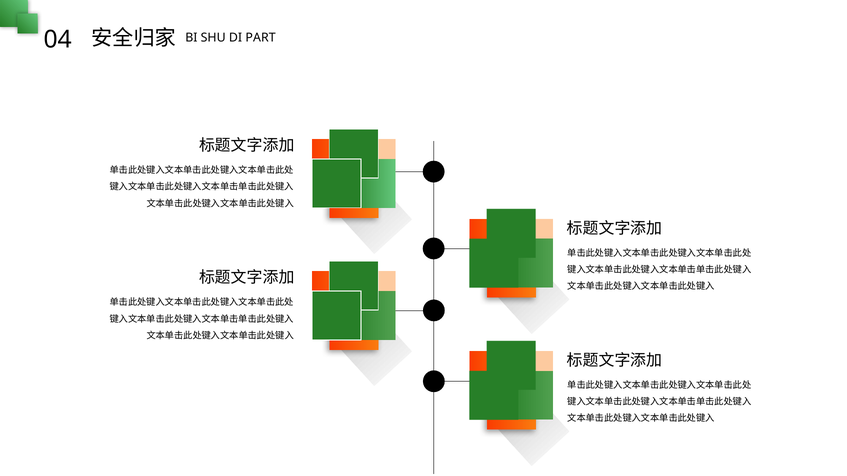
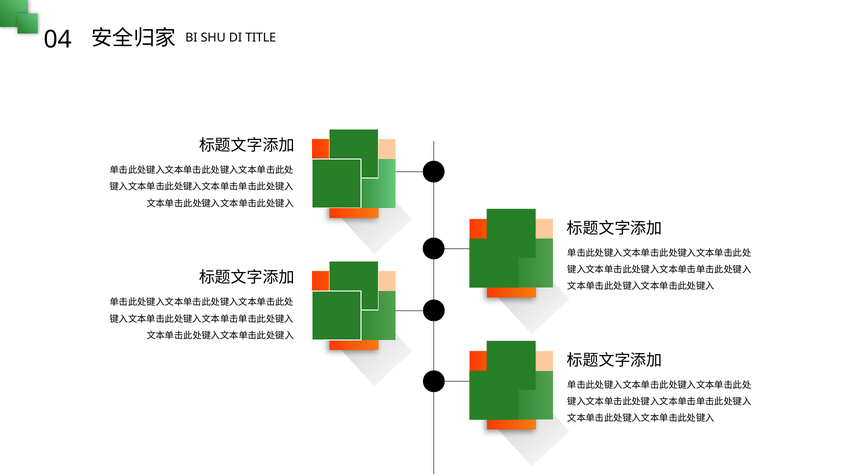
PART: PART -> TITLE (261, 38)
